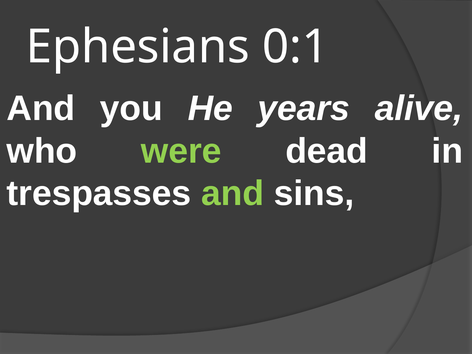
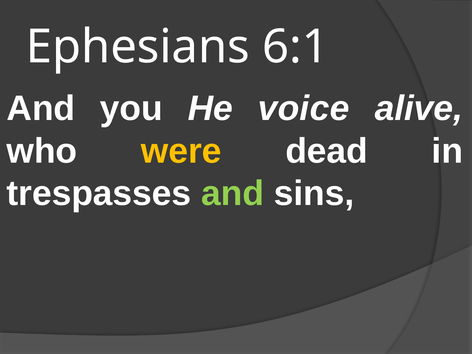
0:1: 0:1 -> 6:1 (295, 47)
years: years -> voice (304, 109)
were colour: light green -> yellow (181, 151)
